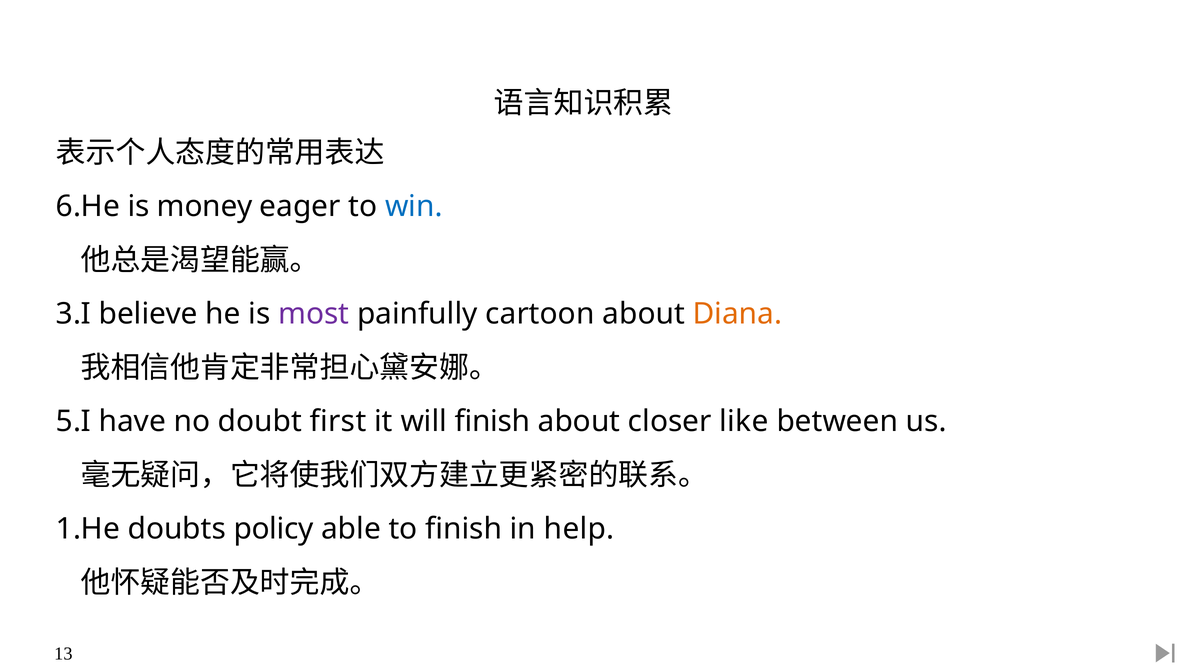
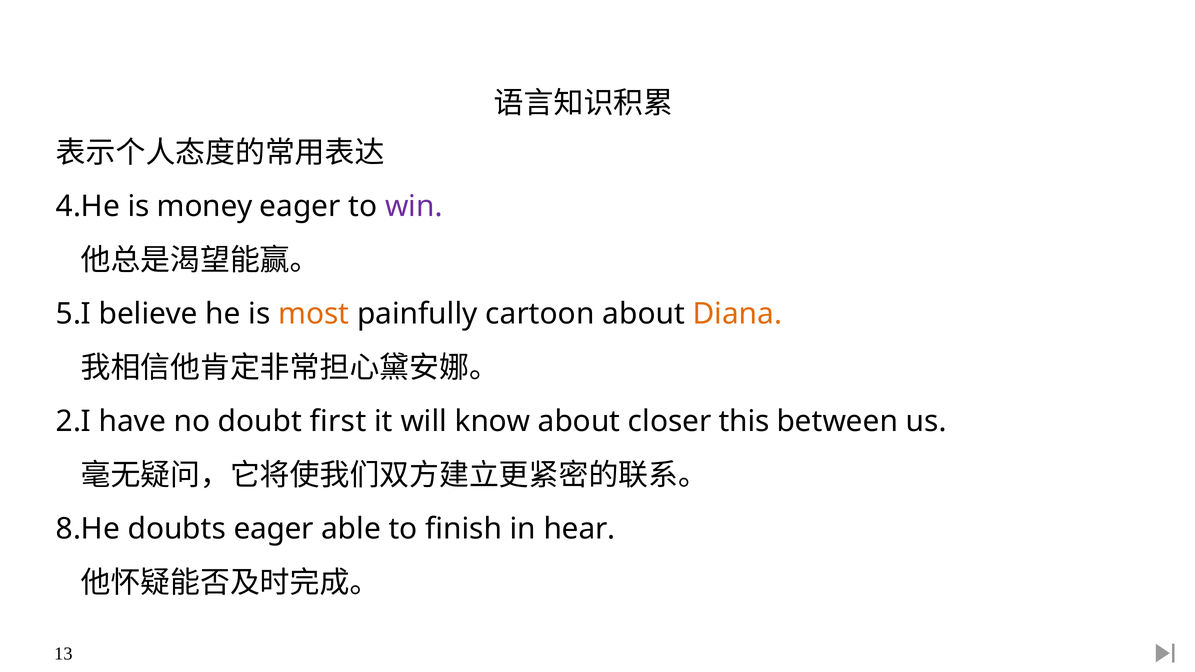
6.He: 6.He -> 4.He (88, 207)
win colour: blue -> purple (414, 207)
3.I: 3.I -> 5.I (74, 314)
most colour: purple -> orange (314, 314)
5.I: 5.I -> 2.I (74, 422)
will finish: finish -> know (493, 422)
like: like -> this (744, 422)
1.He: 1.He -> 8.He (88, 529)
doubts policy: policy -> eager (274, 529)
help: help -> hear (579, 529)
